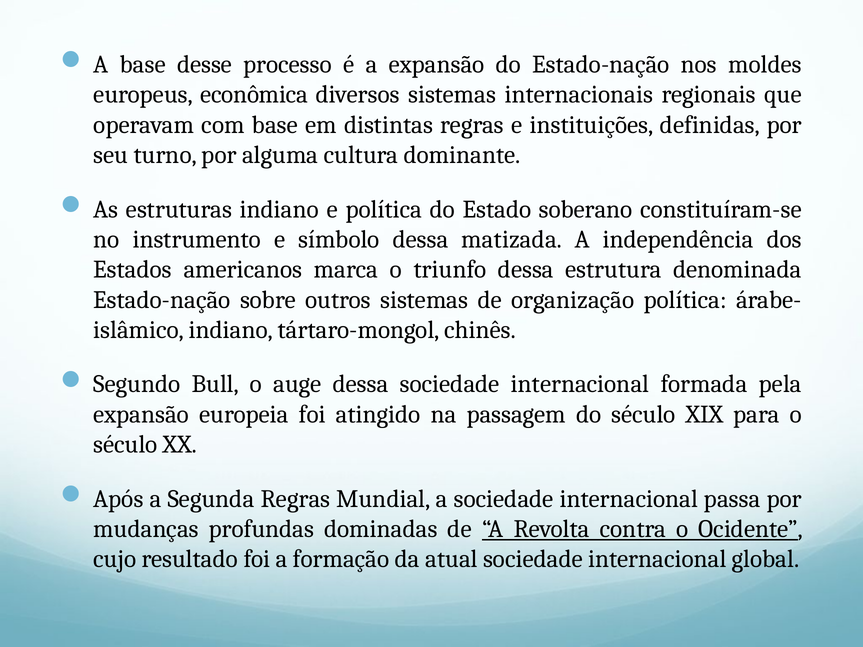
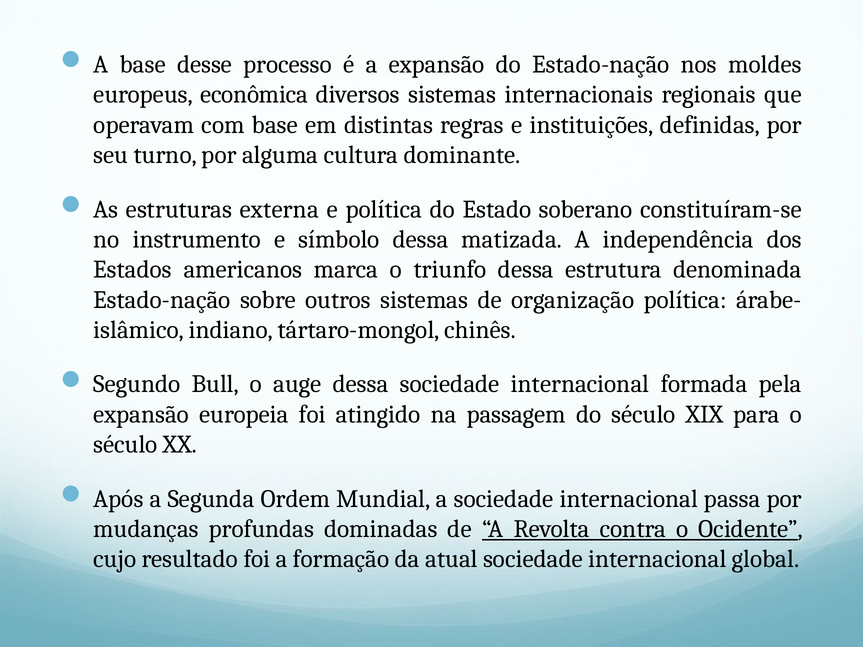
estruturas indiano: indiano -> externa (279, 209)
Segunda Regras: Regras -> Ordem (295, 499)
